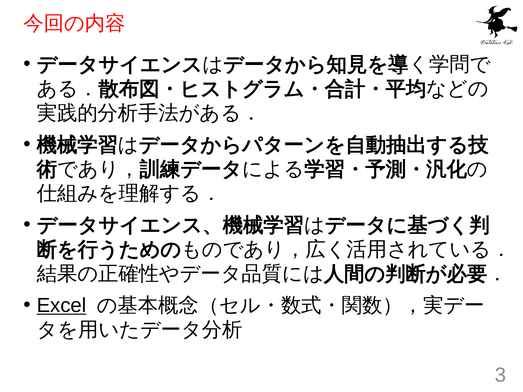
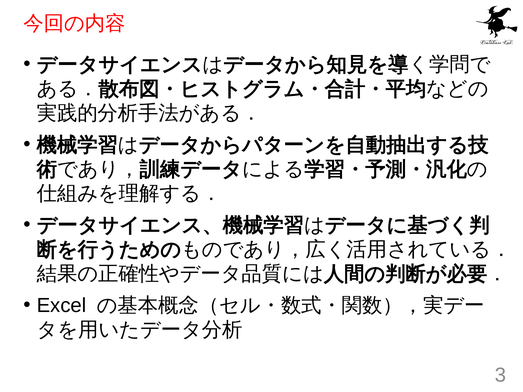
Excel underline: present -> none (62, 306)
